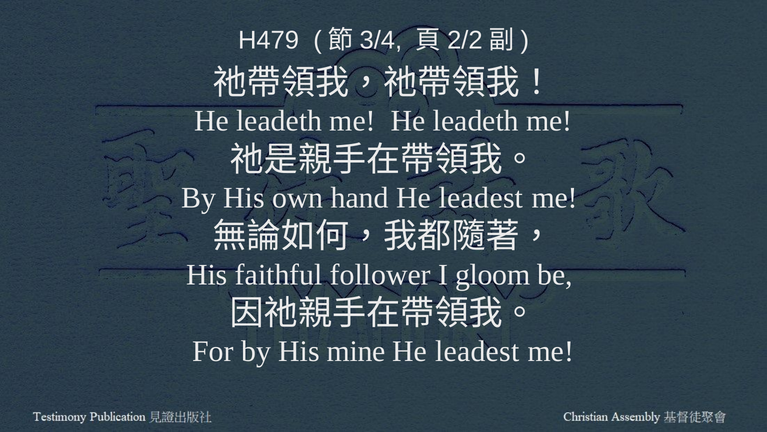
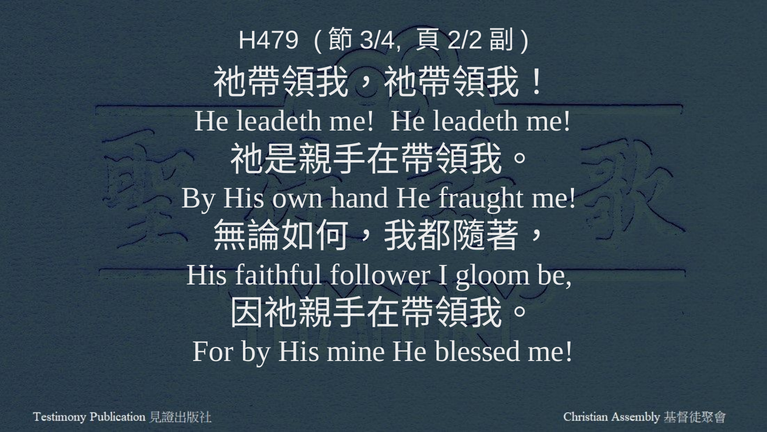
hand He leadest: leadest -> fraught (481, 198)
leadest: leadest -> blessed (478, 351)
